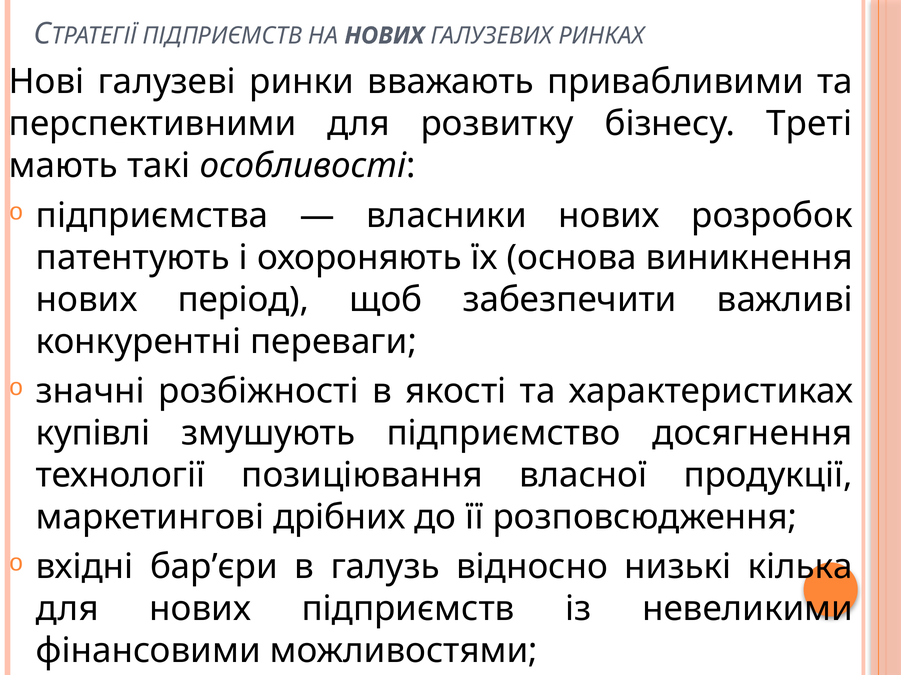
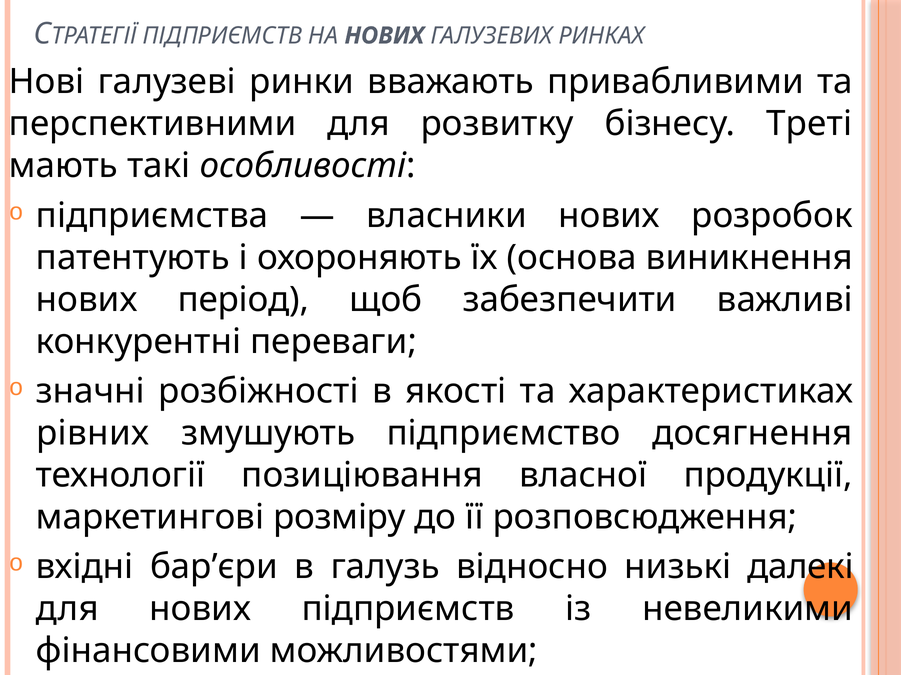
купівлі: купівлі -> рівних (93, 434)
дрібних: дрібних -> розміру (339, 518)
кілька: кілька -> далекі (800, 567)
